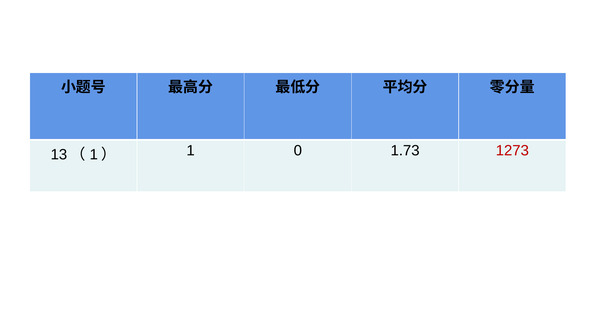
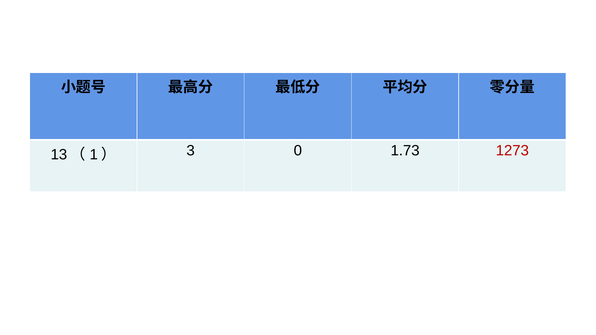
1: 1 -> 3 (191, 151)
